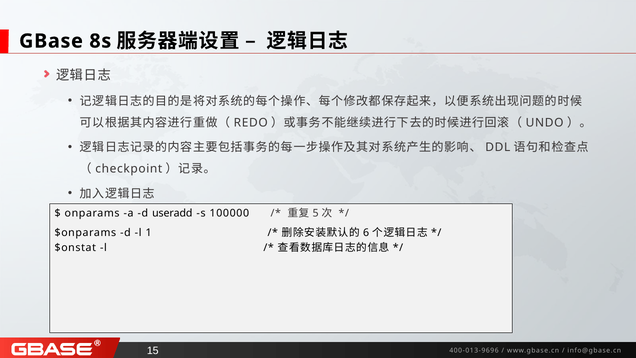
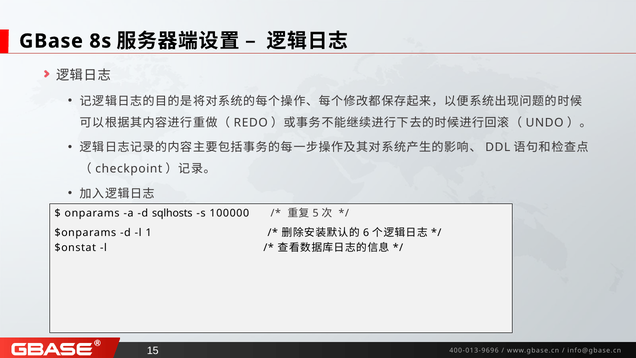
useradd: useradd -> sqlhosts (172, 213)
